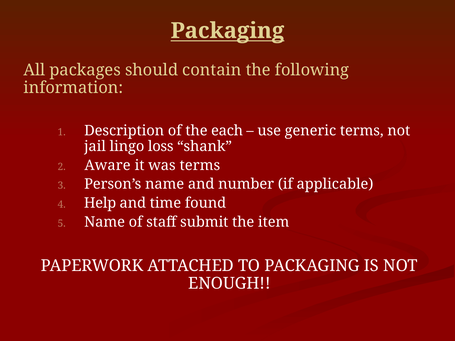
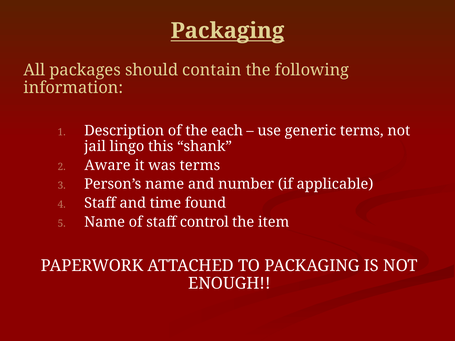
loss: loss -> this (161, 147)
Help: Help -> Staff (100, 203)
submit: submit -> control (204, 222)
